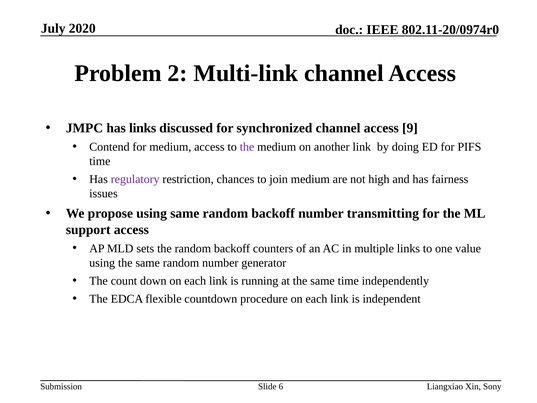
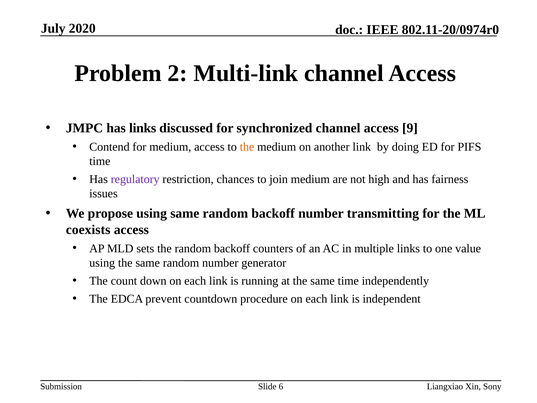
the colour: purple -> orange (247, 147)
support: support -> coexists (88, 229)
flexible: flexible -> prevent (163, 299)
